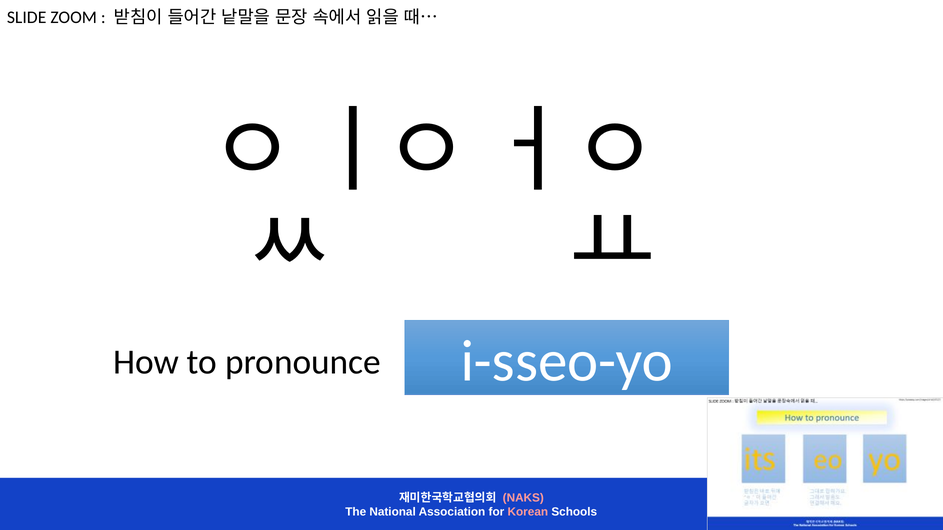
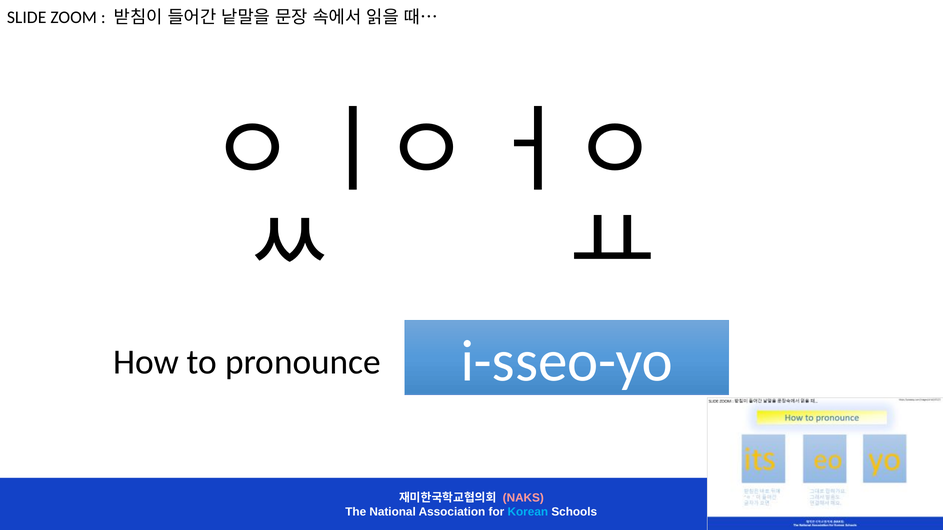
Korean colour: pink -> light blue (528, 512)
